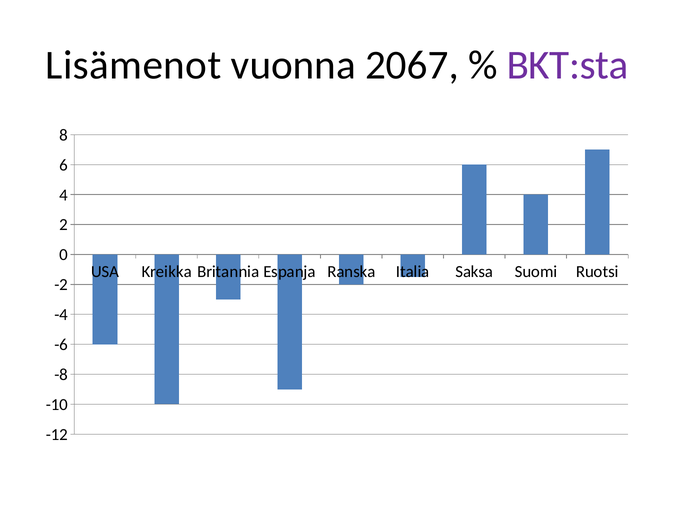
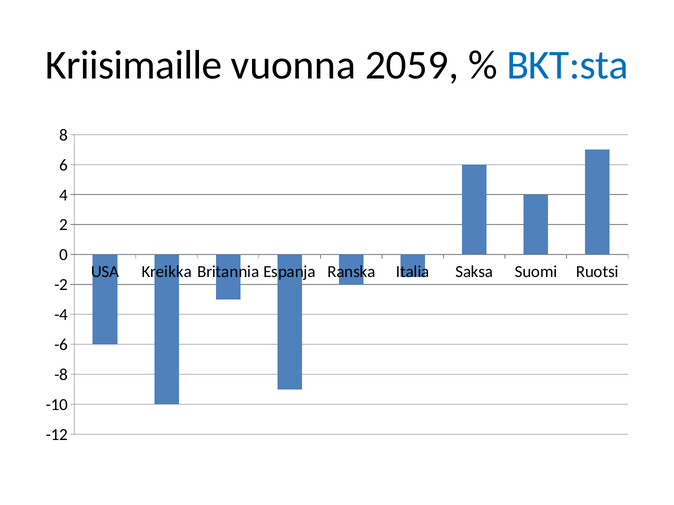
Lisämenot: Lisämenot -> Kriisimaille (134, 65)
2067: 2067 -> 2059 (412, 65)
BKT:sta colour: purple -> blue (568, 65)
